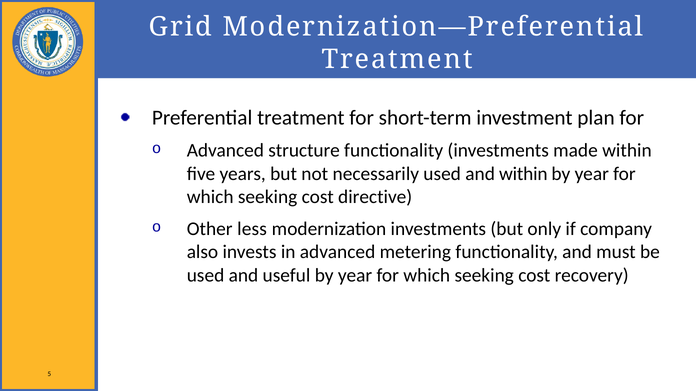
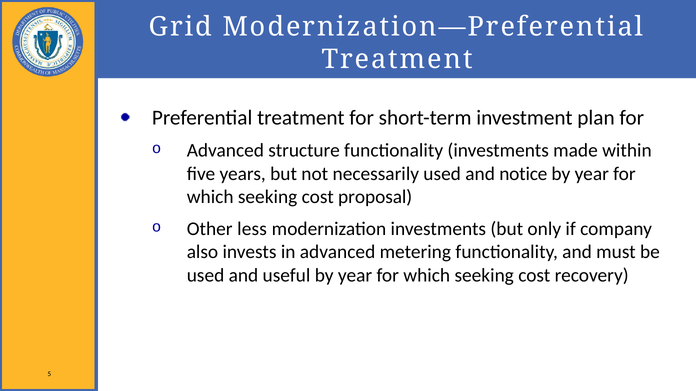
and within: within -> notice (523, 174)
directive: directive -> proposal (375, 197)
